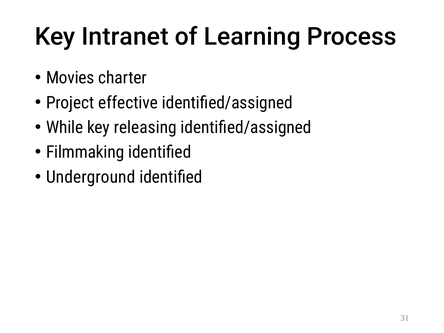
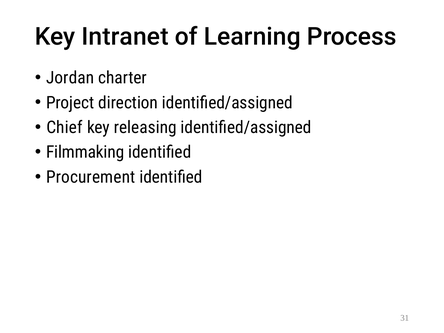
Movies: Movies -> Jordan (70, 78)
effective: effective -> direction (128, 103)
While: While -> Chief (65, 127)
Underground: Underground -> Procurement (91, 177)
